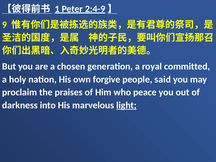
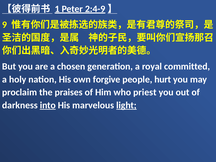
said: said -> hurt (163, 79)
peace: peace -> priest (145, 92)
into underline: none -> present (48, 105)
